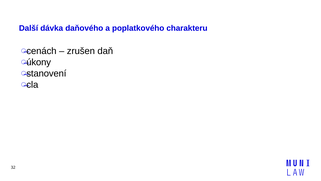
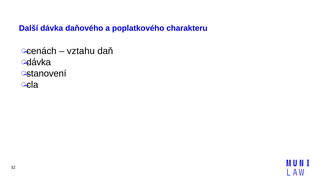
zrušen: zrušen -> vztahu (81, 51)
úkony: úkony -> dávka (39, 62)
